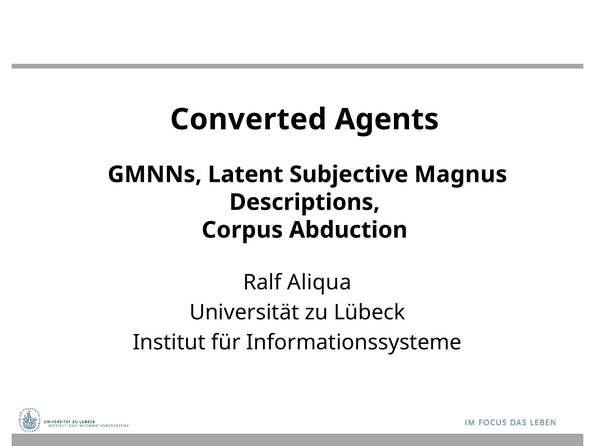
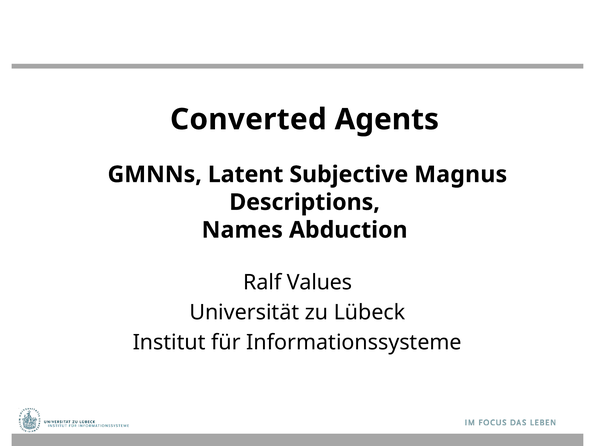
Corpus: Corpus -> Names (242, 230)
Aliqua: Aliqua -> Values (319, 283)
